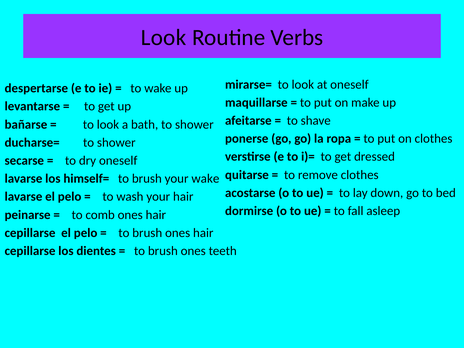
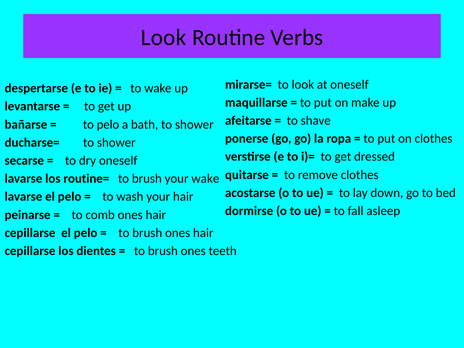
look: look -> pelo (108, 124)
himself=: himself= -> routine= (86, 179)
